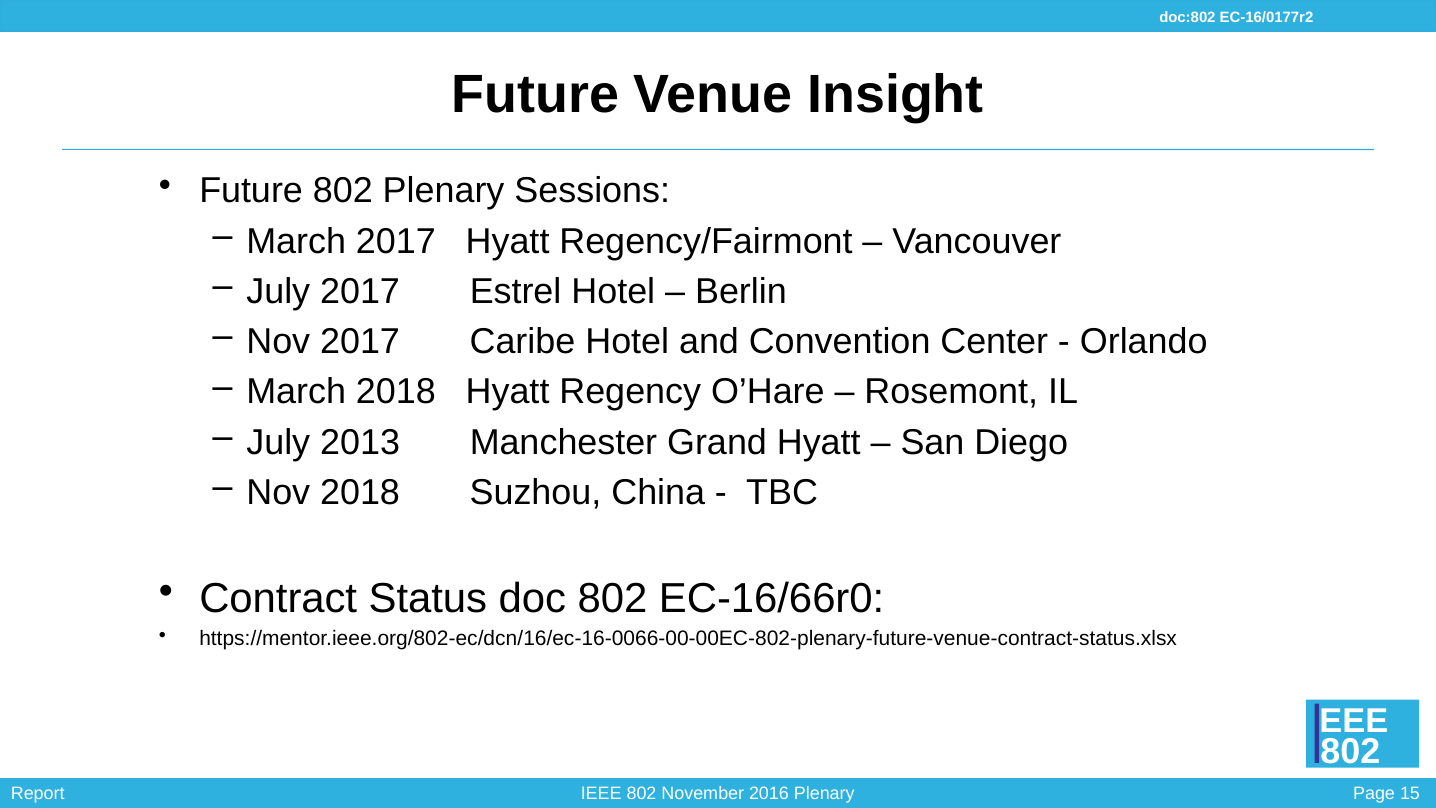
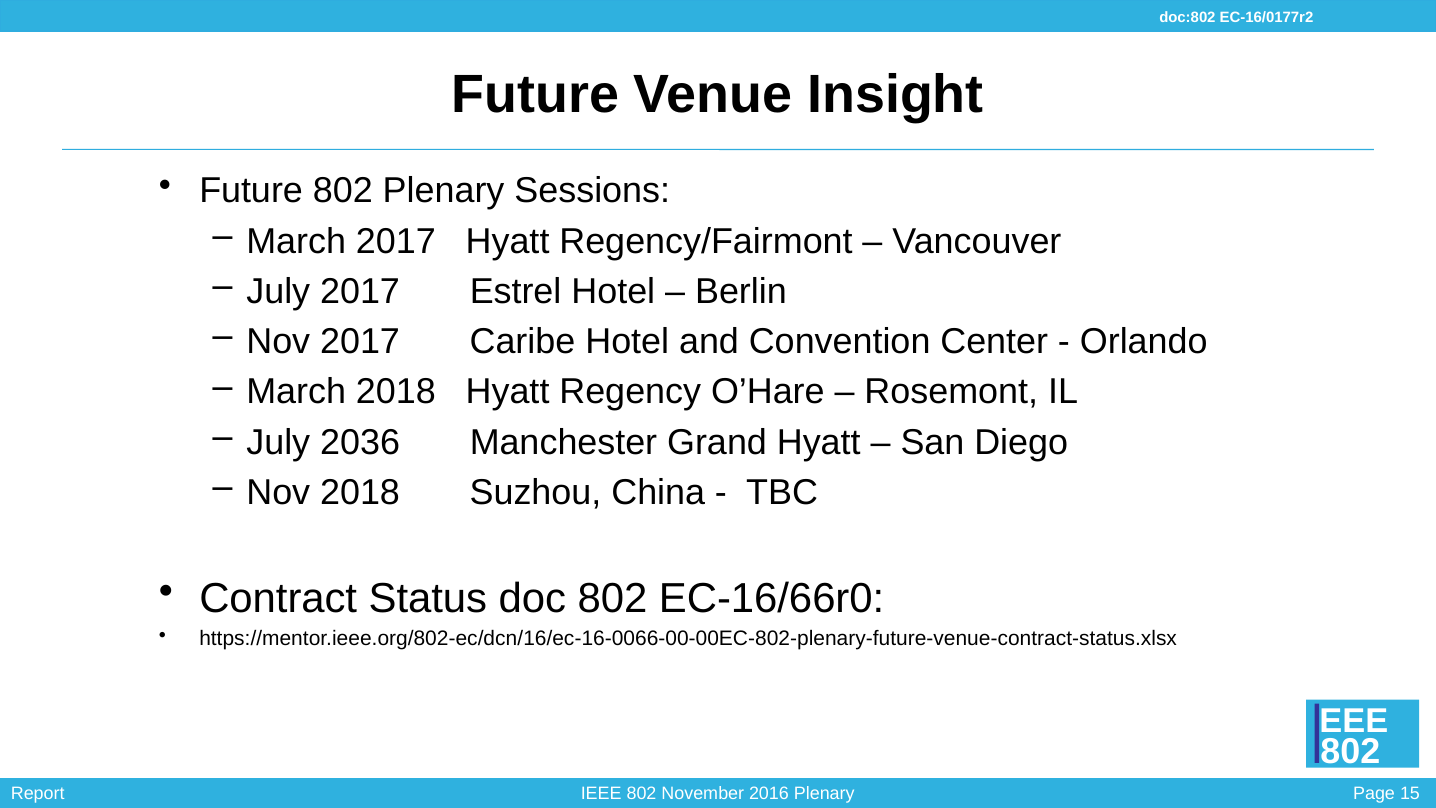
2013: 2013 -> 2036 (360, 442)
